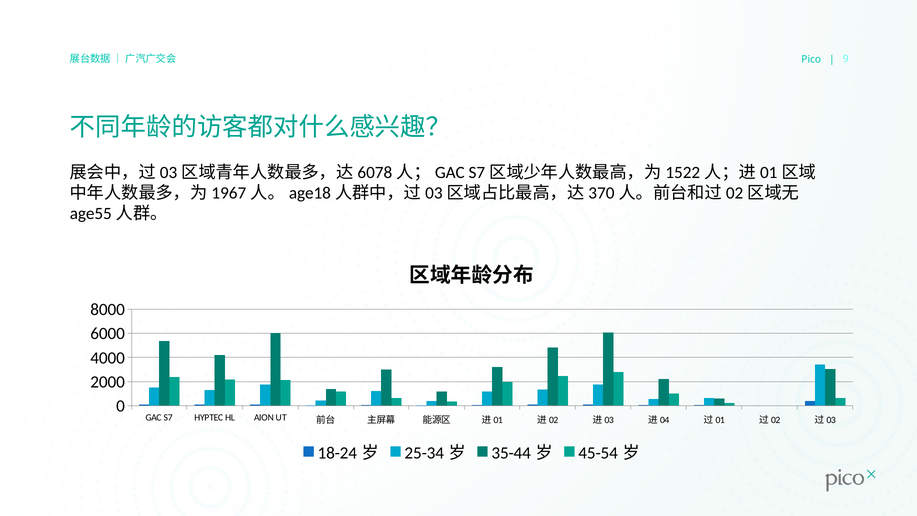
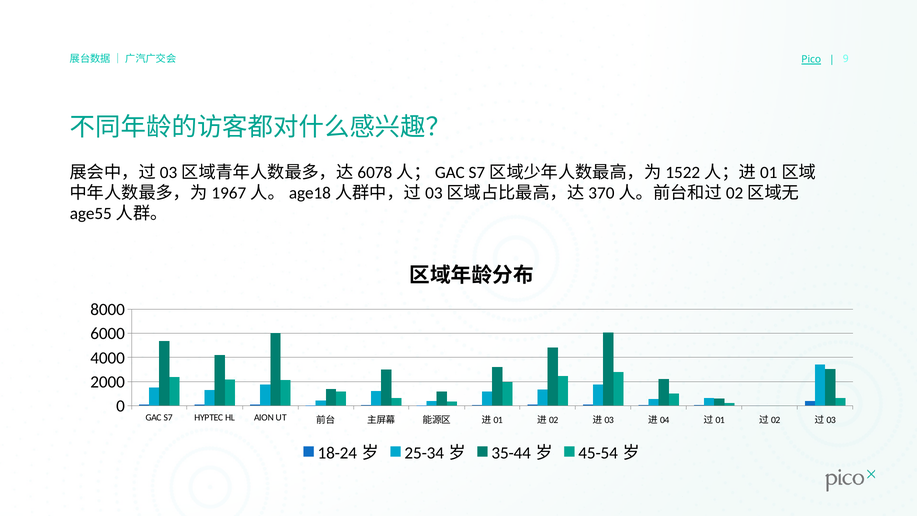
Pico underline: none -> present (811, 60)
